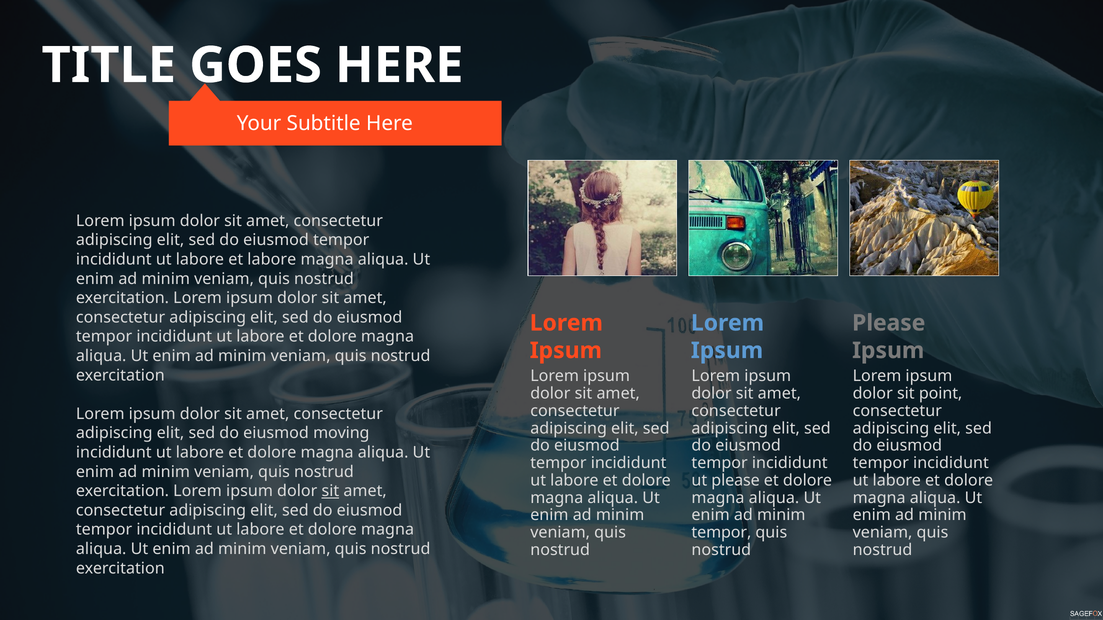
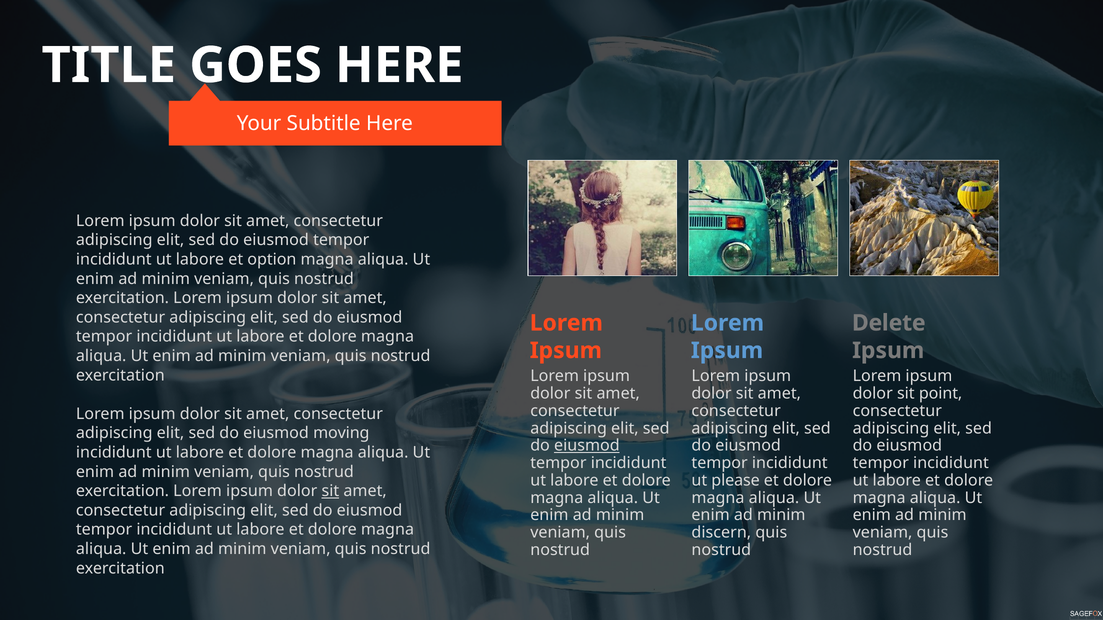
et labore: labore -> option (272, 260)
Please: Please -> Delete (889, 323)
eiusmod underline: none -> present (587, 446)
tempor: tempor -> discern (721, 533)
